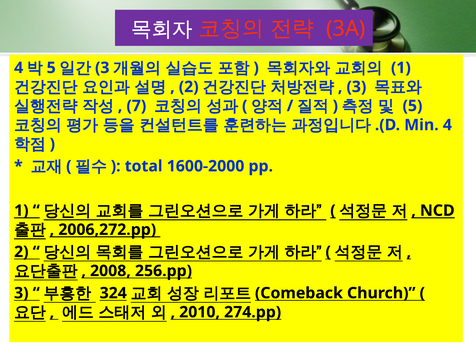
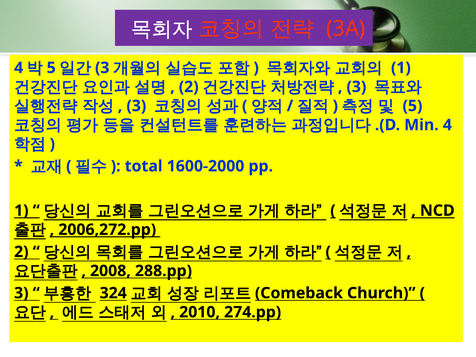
7: 7 -> 3 (136, 106)
256.pp: 256.pp -> 288.pp (163, 271)
